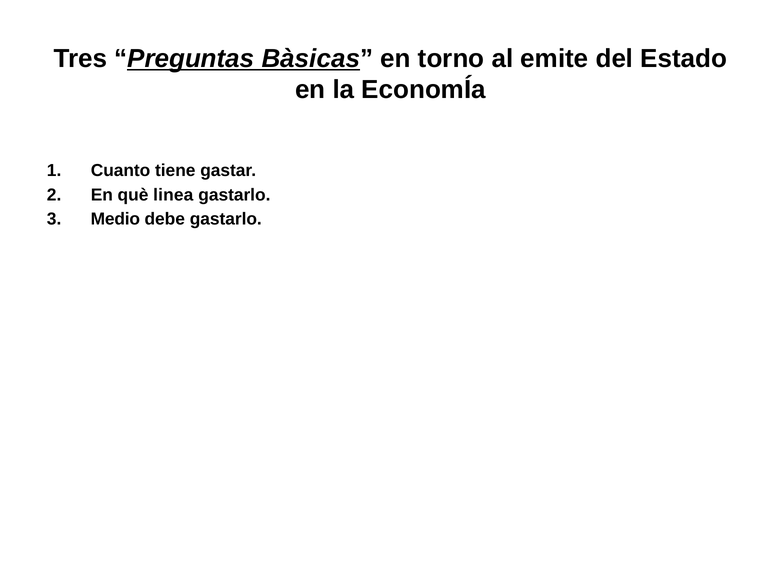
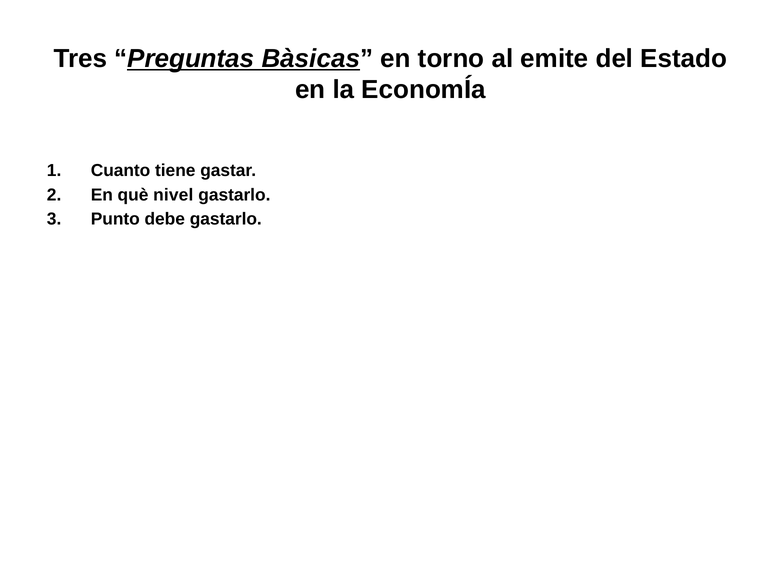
linea: linea -> nivel (173, 195)
Medio: Medio -> Punto (115, 219)
